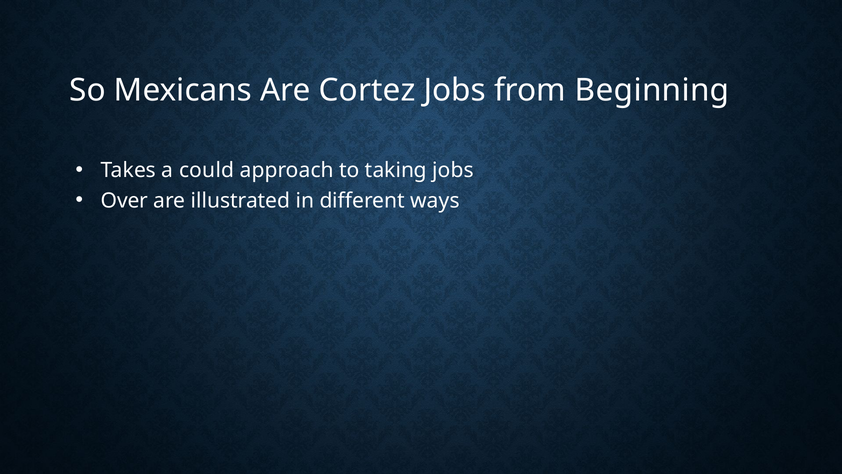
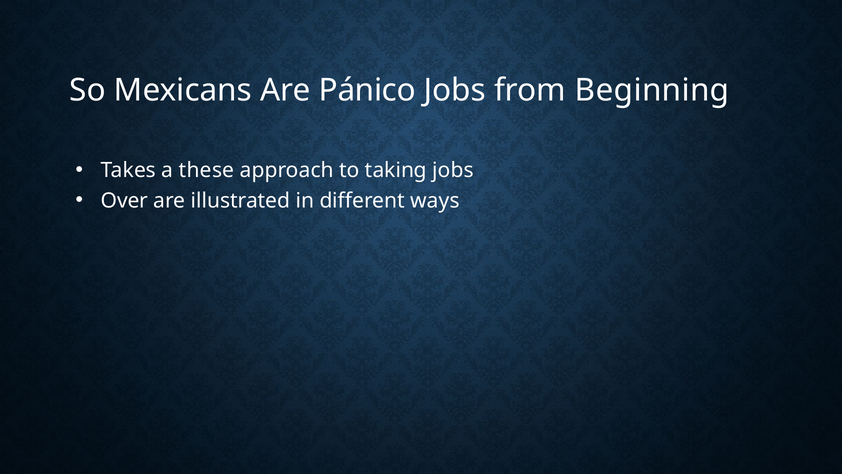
Cortez: Cortez -> Pánico (367, 90)
could: could -> these (207, 170)
